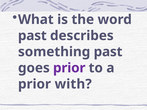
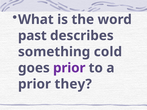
something past: past -> cold (108, 52)
with: with -> they (73, 84)
